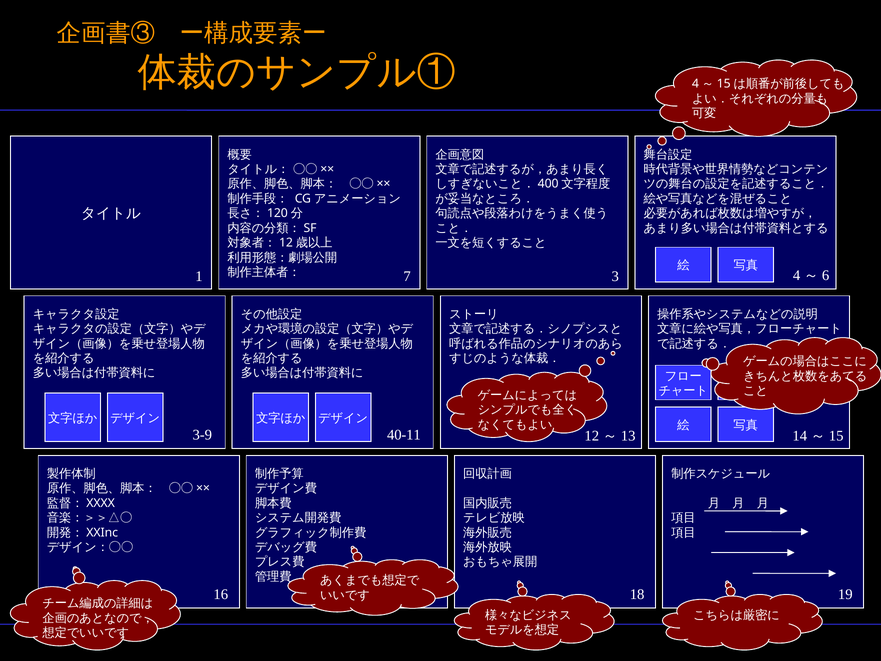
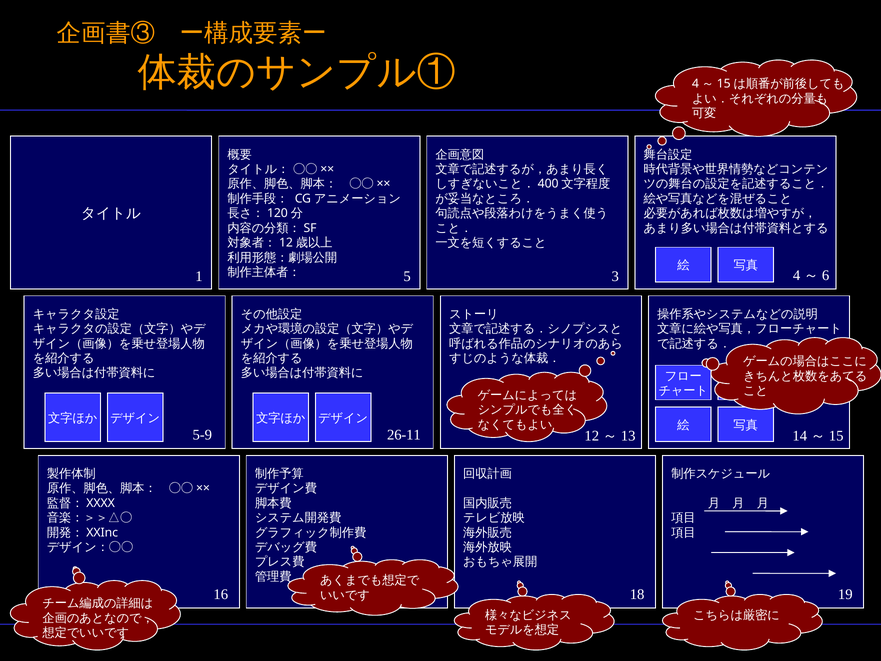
7: 7 -> 5 (407, 276)
3-9: 3-9 -> 5-9 (202, 435)
40-11: 40-11 -> 26-11 (404, 435)
